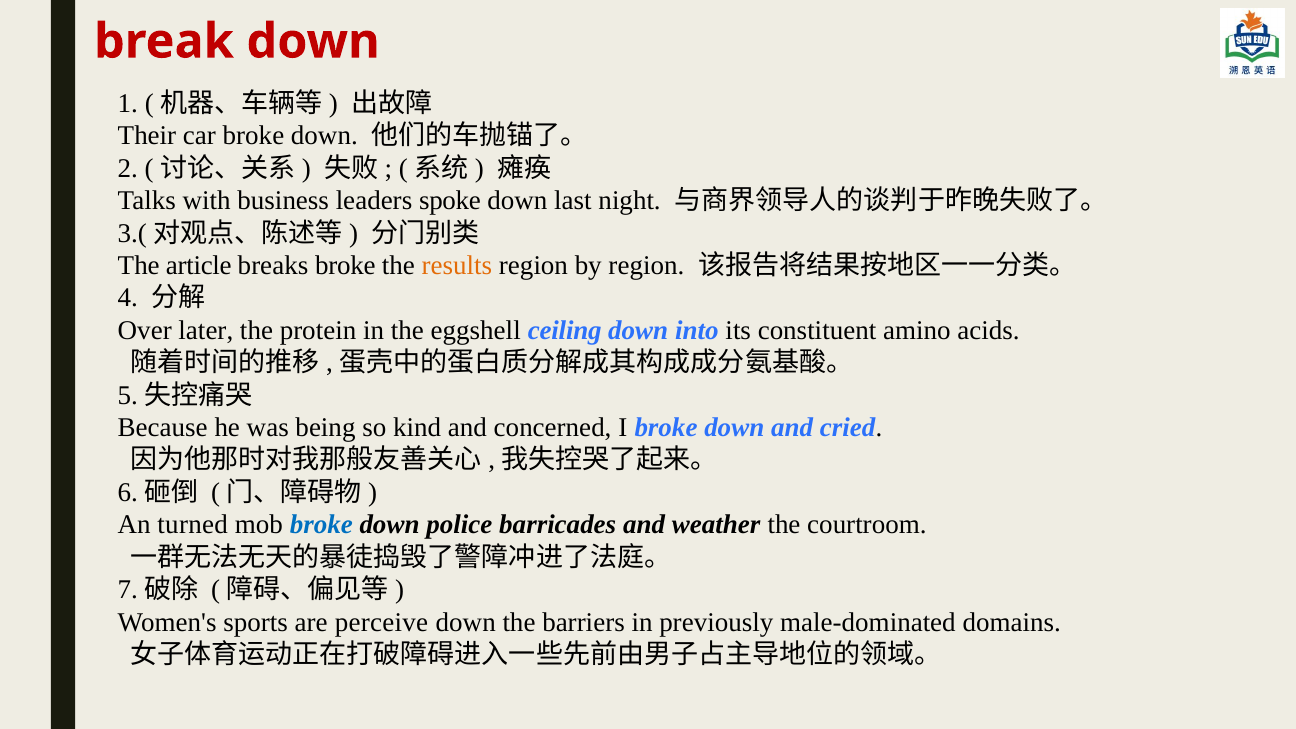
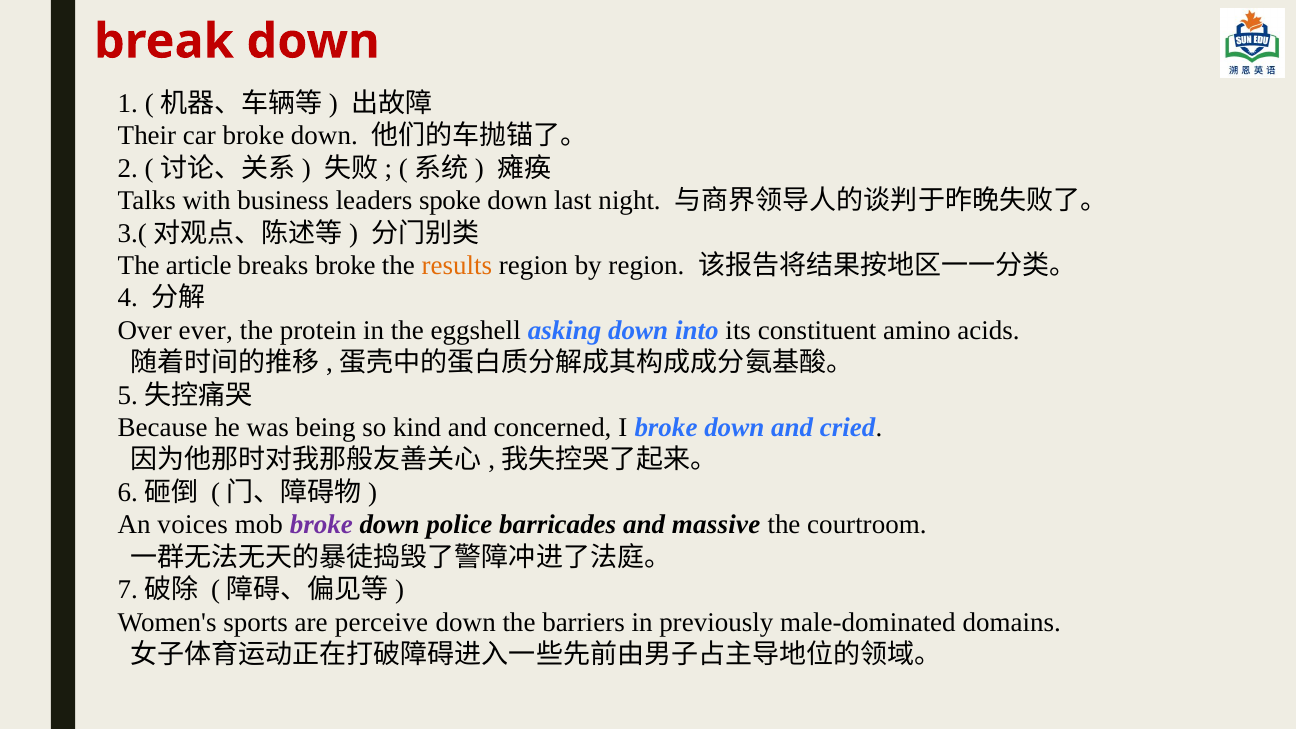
later: later -> ever (206, 330)
ceiling: ceiling -> asking (565, 330)
turned: turned -> voices (193, 525)
broke colour: blue -> purple (321, 525)
weather: weather -> massive (716, 525)
